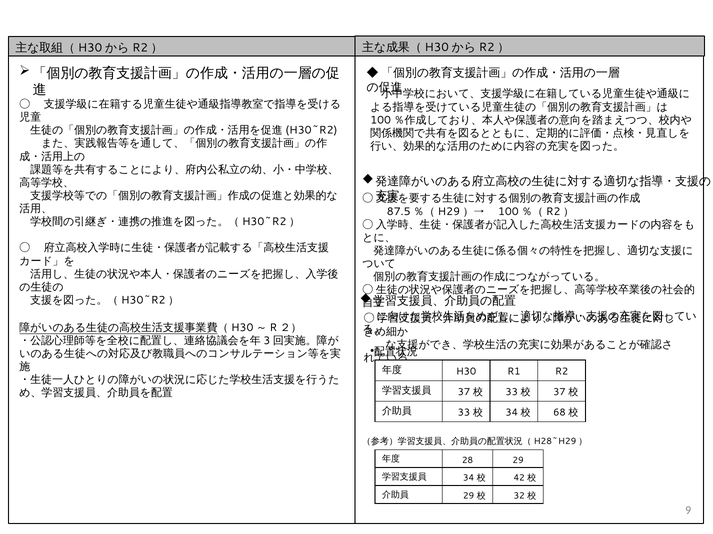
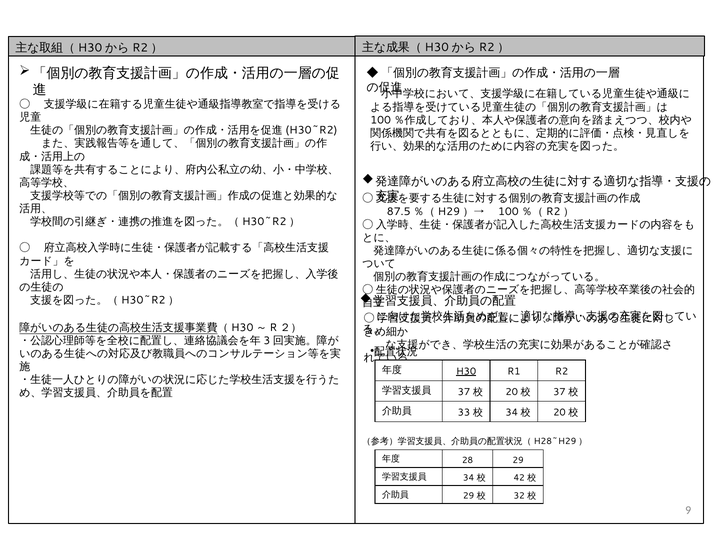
H30 underline: none -> present (466, 372)
33: 33 -> 20 (512, 392)
68: 68 -> 20 (559, 413)
